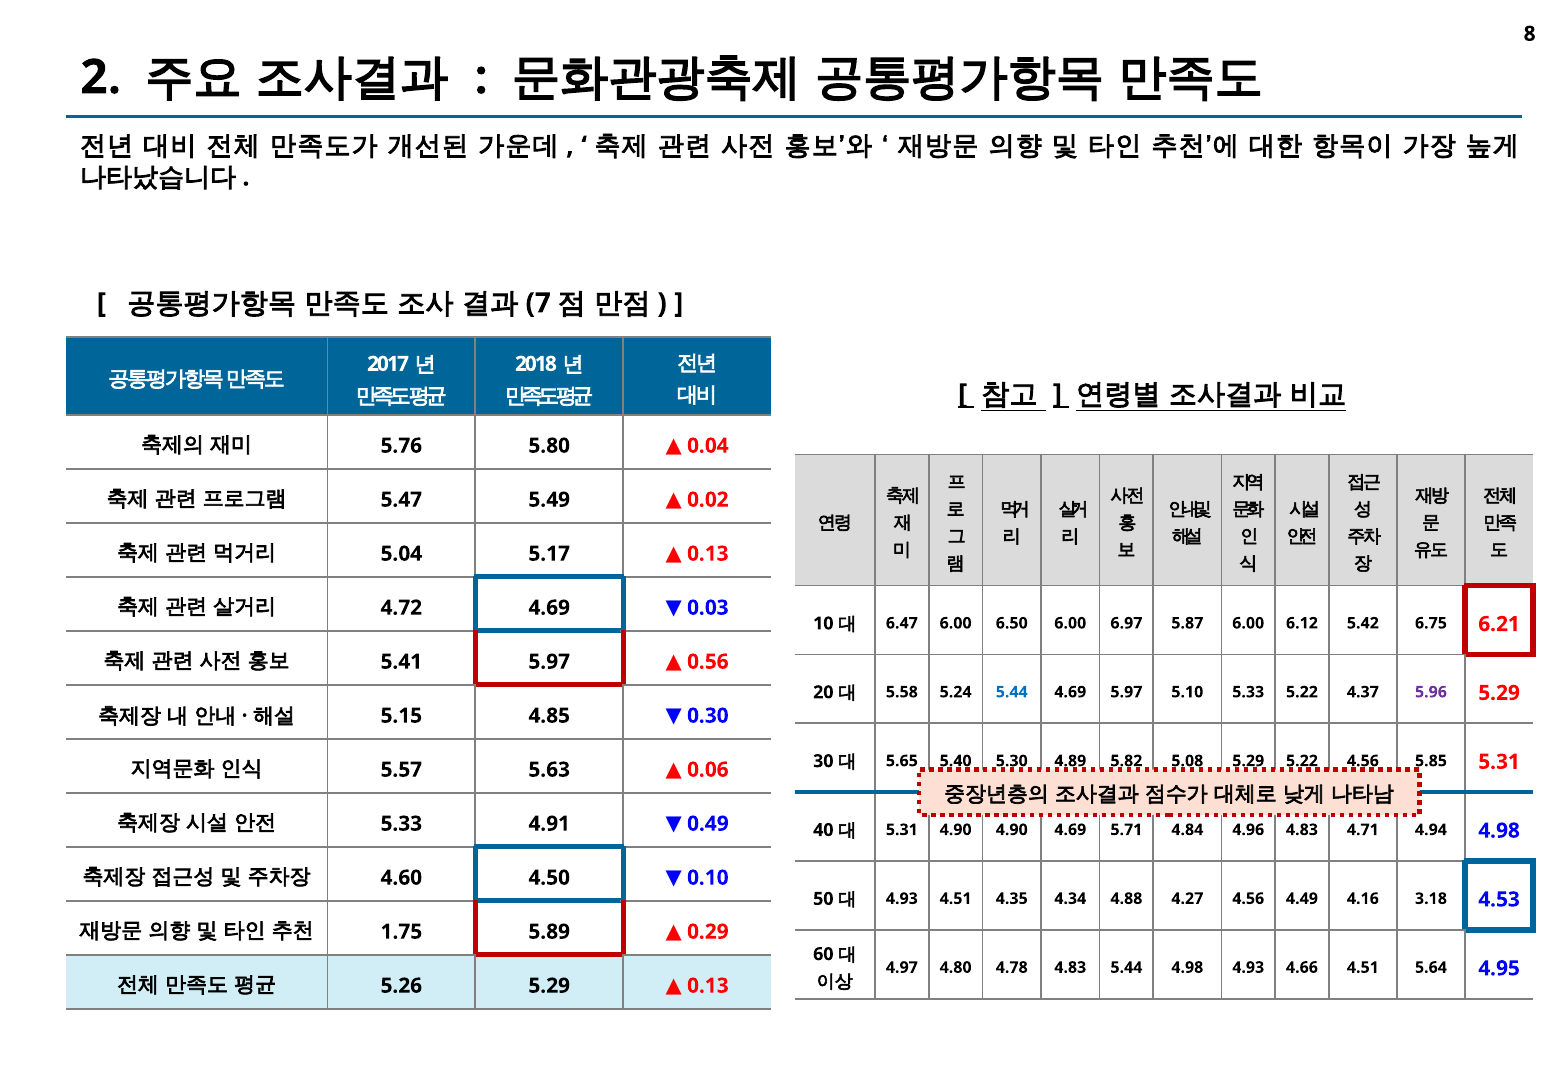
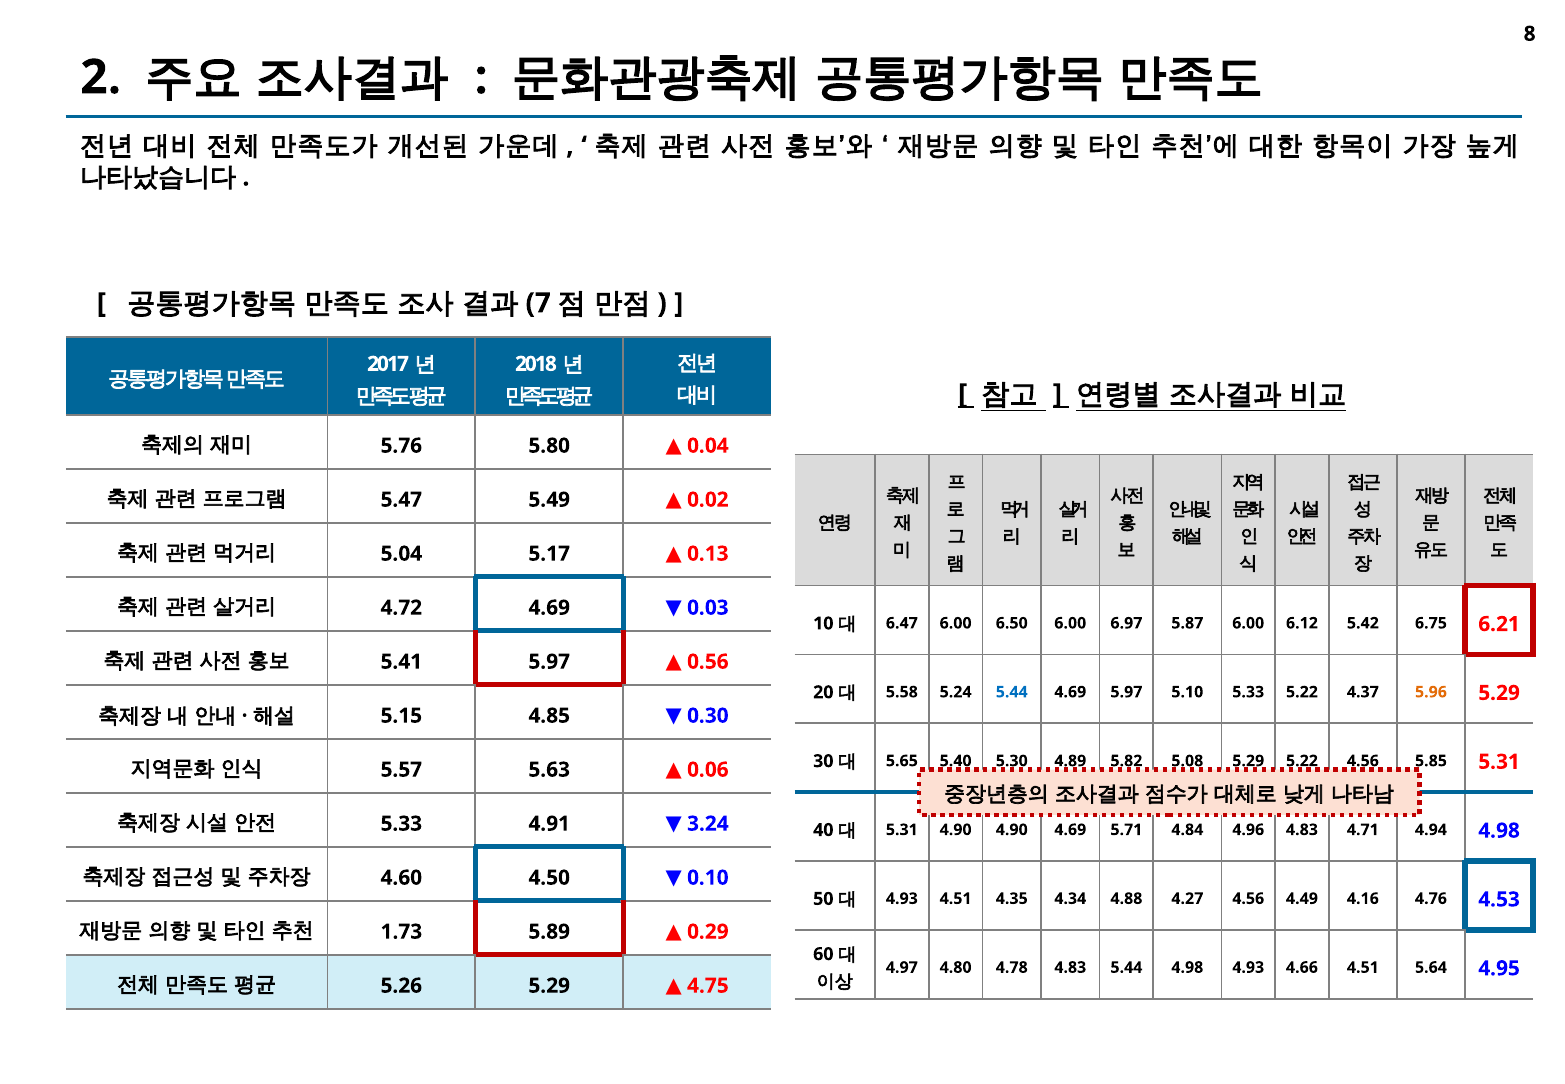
5.96 colour: purple -> orange (1431, 692)
0.49: 0.49 -> 3.24 (708, 823)
3.18: 3.18 -> 4.76 (1431, 898)
1.75: 1.75 -> 1.73 (401, 931)
0.13: 0.13 -> 4.75 (708, 985)
